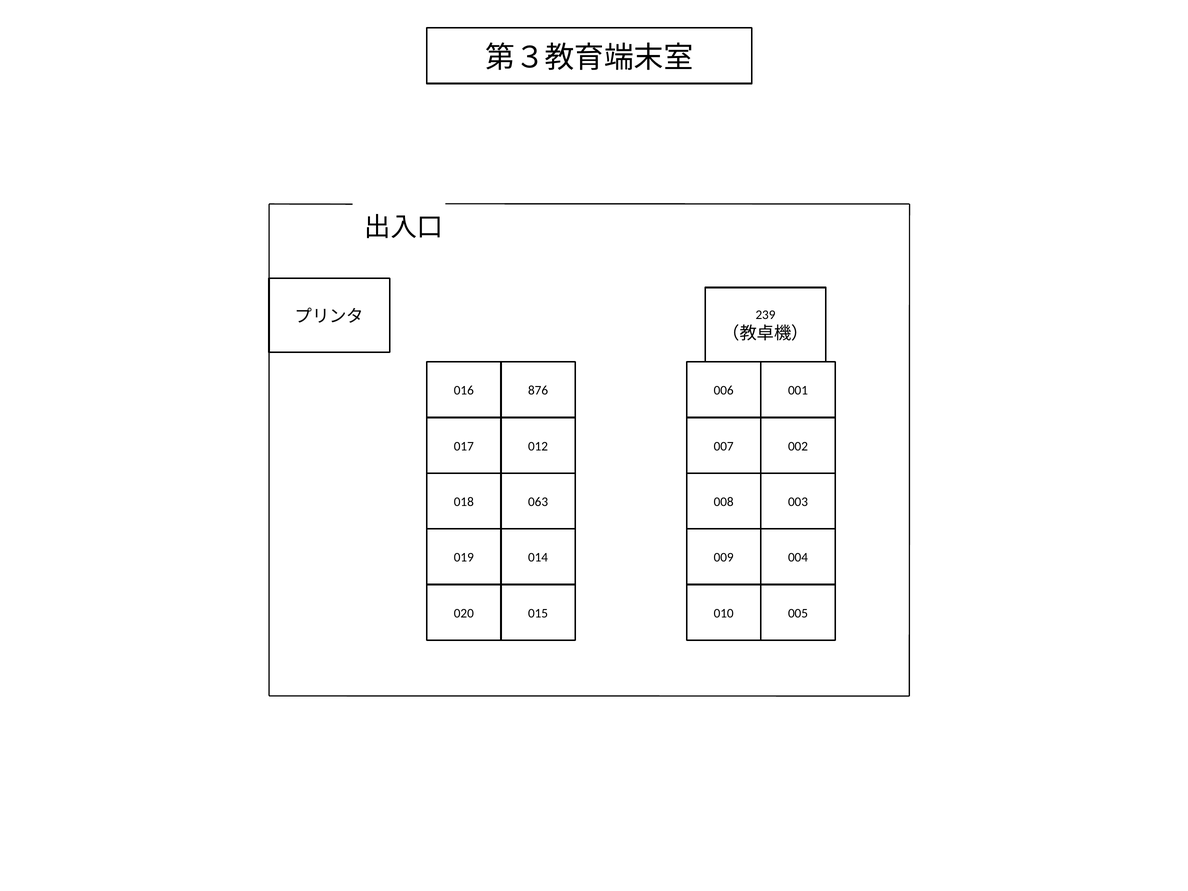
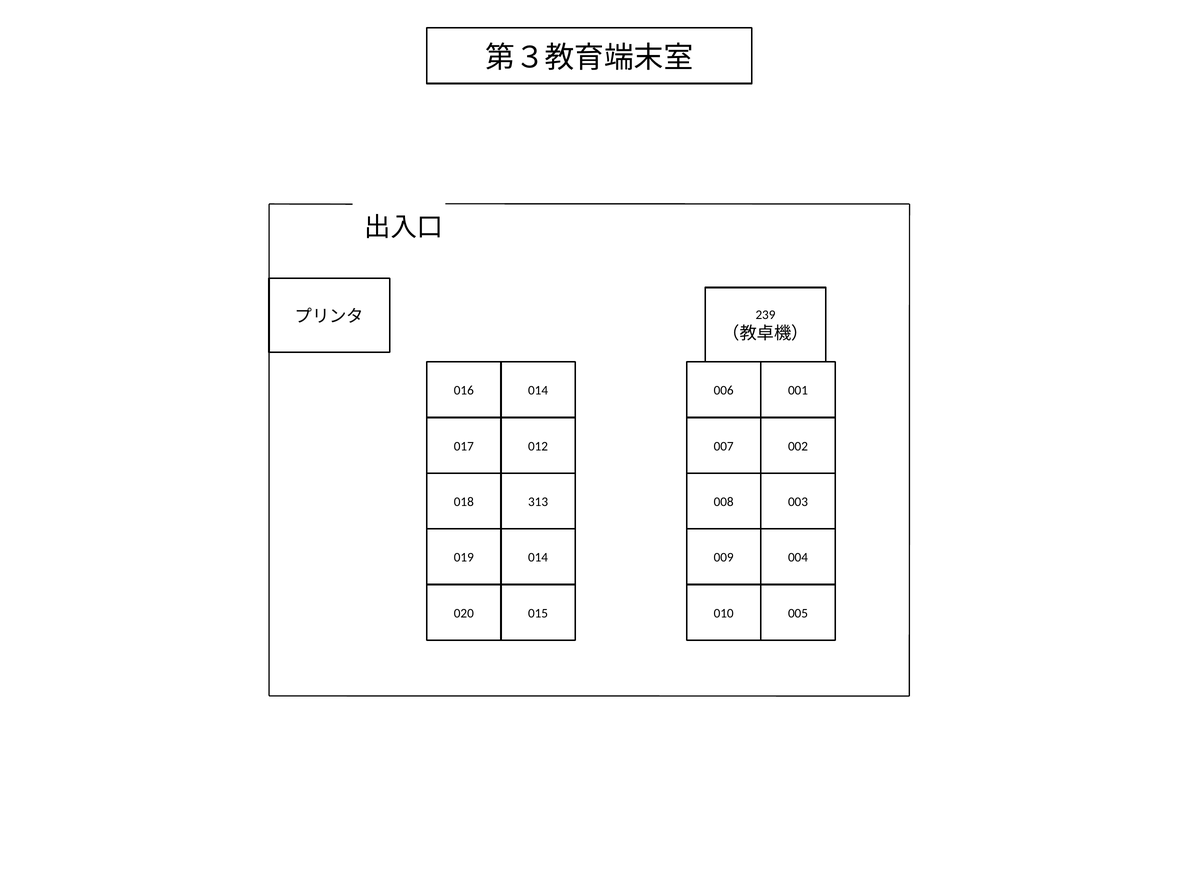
016 876: 876 -> 014 (538, 391)
063: 063 -> 313 (538, 502)
